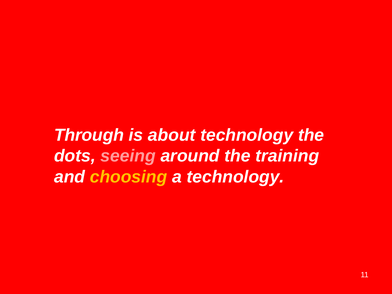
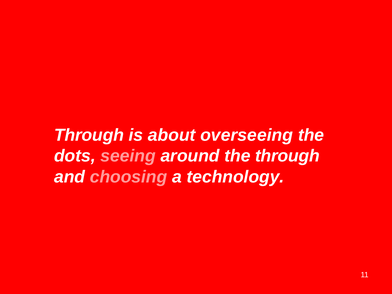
about technology: technology -> overseeing (247, 135)
the training: training -> through (287, 156)
choosing colour: yellow -> pink (129, 177)
